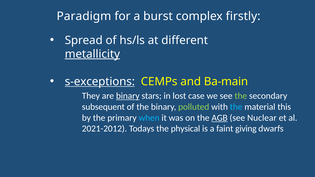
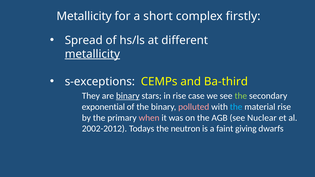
Paradigm: Paradigm -> Metallicity (84, 16)
burst: burst -> short (158, 16)
s-exceptions underline: present -> none (100, 82)
Ba-main: Ba-main -> Ba-third (226, 82)
in lost: lost -> rise (179, 96)
subsequent: subsequent -> exponential (103, 107)
polluted colour: light green -> pink (194, 107)
material this: this -> rise (284, 107)
when colour: light blue -> pink (149, 118)
AGB underline: present -> none (220, 118)
2021-2012: 2021-2012 -> 2002-2012 (104, 129)
physical: physical -> neutron (186, 129)
